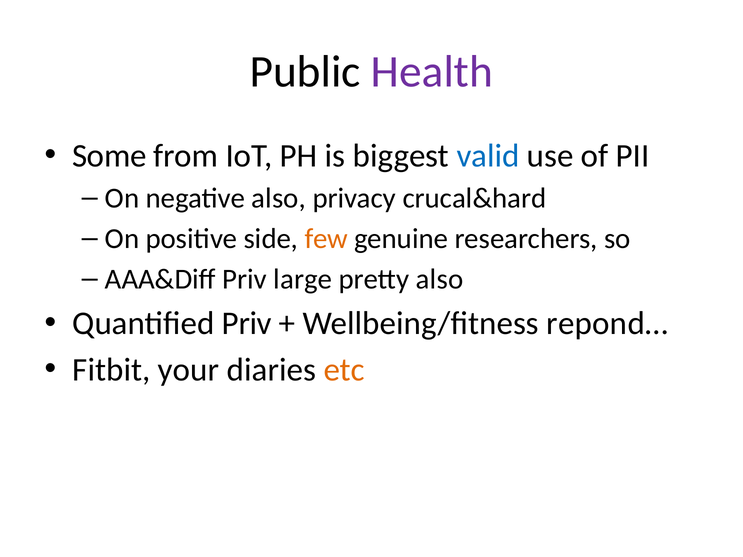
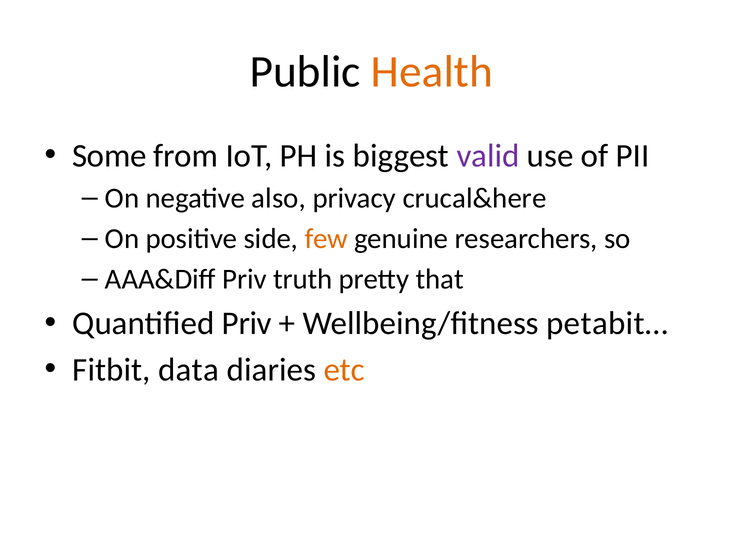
Health colour: purple -> orange (432, 72)
valid colour: blue -> purple (488, 156)
crucal&hard: crucal&hard -> crucal&here (474, 199)
large: large -> truth (303, 280)
pretty also: also -> that (440, 280)
repond…: repond… -> petabit… (607, 324)
your: your -> data (189, 370)
